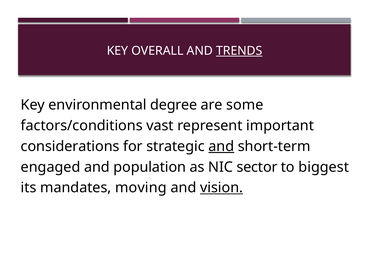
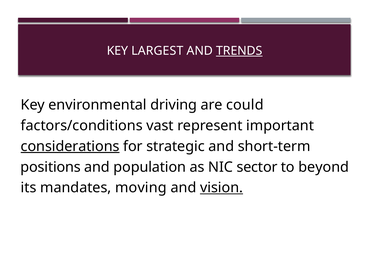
OVERALL: OVERALL -> LARGEST (157, 51)
degree: degree -> driving (174, 105)
some: some -> could (245, 105)
considerations underline: none -> present (70, 146)
and underline: present -> none (221, 146)
engaged: engaged -> positions (51, 167)
biggest: biggest -> beyond (324, 167)
